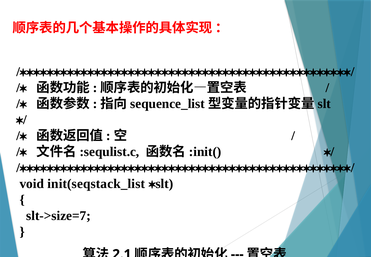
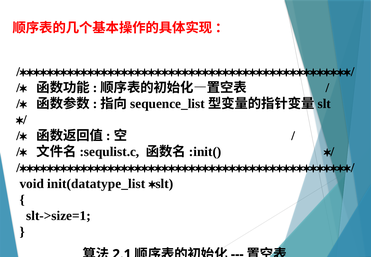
init(seqstack_list: init(seqstack_list -> init(datatype_list (96, 184)
slt->size=7: slt->size=7 -> slt->size=1 (58, 216)
